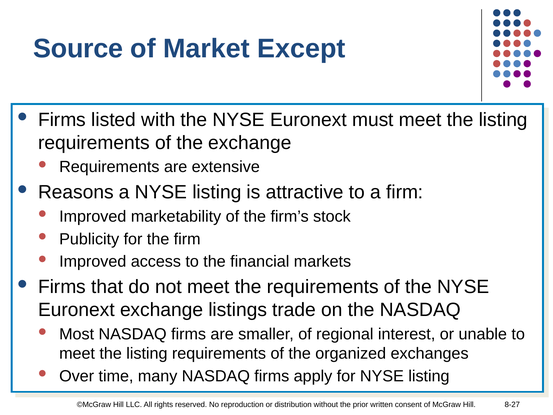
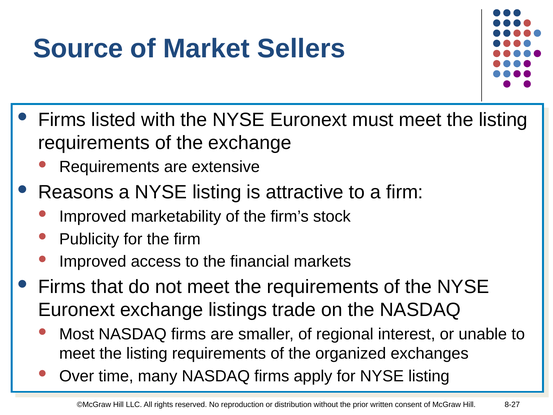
Except: Except -> Sellers (301, 48)
